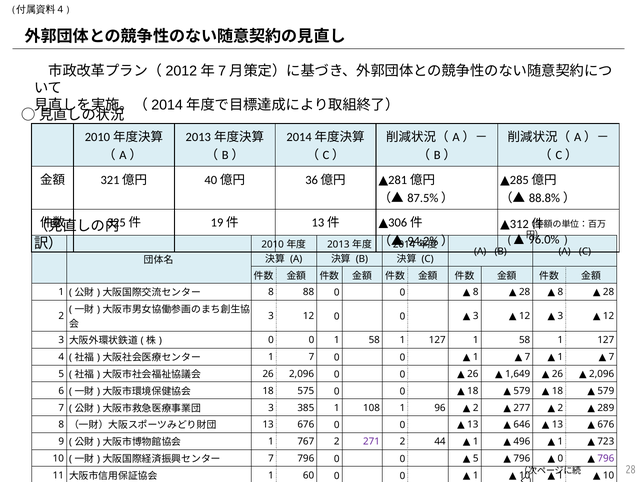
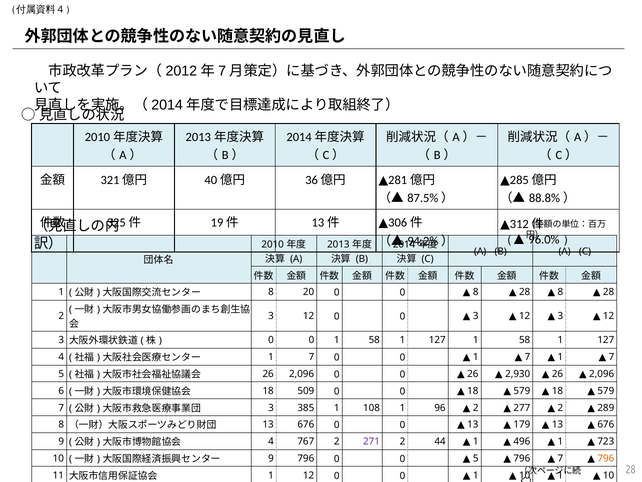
88: 88 -> 20 (309, 292)
1,649: 1,649 -> 2,930 (518, 374)
575: 575 -> 509 (306, 390)
646: 646 -> 179 (522, 424)
1: 1 -> 4 (271, 441)
7: 7 -> 9 (271, 458)
0: 0 -> 7 (560, 458)
796 colour: purple -> orange (606, 458)
1 60: 60 -> 12 (309, 475)
